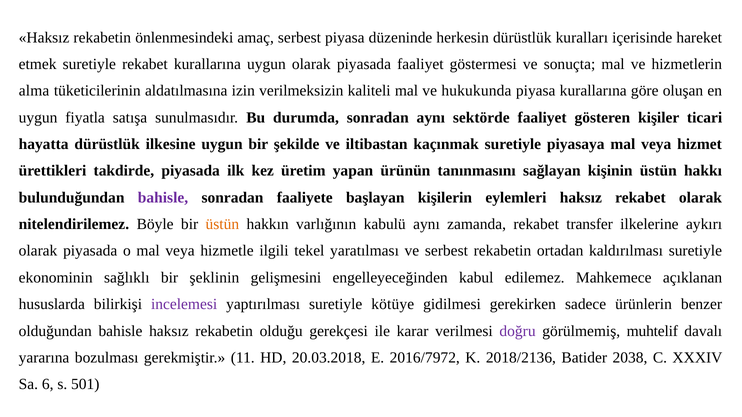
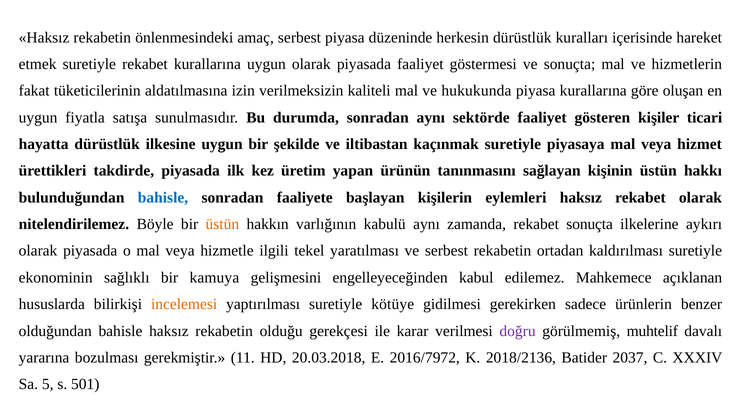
alma: alma -> fakat (34, 91)
bahisle colour: purple -> blue (163, 198)
rekabet transfer: transfer -> sonuçta (590, 224)
şeklinin: şeklinin -> kamuya (214, 278)
incelemesi colour: purple -> orange (184, 305)
2038: 2038 -> 2037 (630, 358)
6: 6 -> 5 (48, 385)
